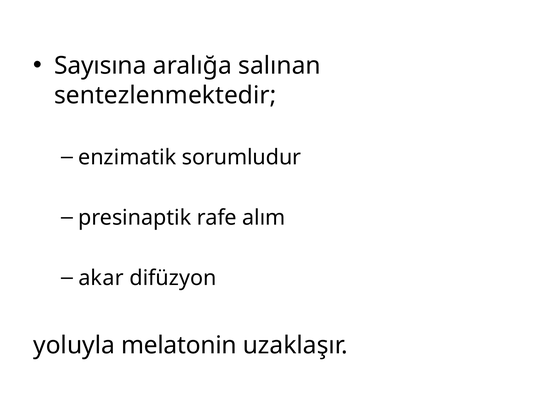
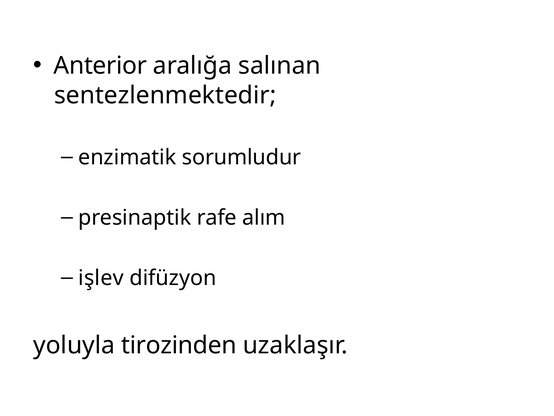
Sayısına: Sayısına -> Anterior (100, 66)
akar: akar -> işlev (101, 278)
melatonin: melatonin -> tirozinden (179, 345)
